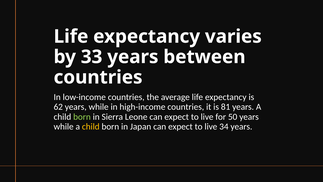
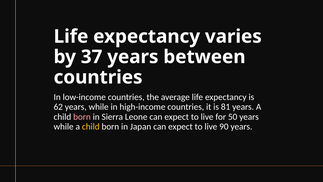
33: 33 -> 37 (92, 57)
born colour: light green -> pink (82, 117)
34: 34 -> 90 (224, 126)
